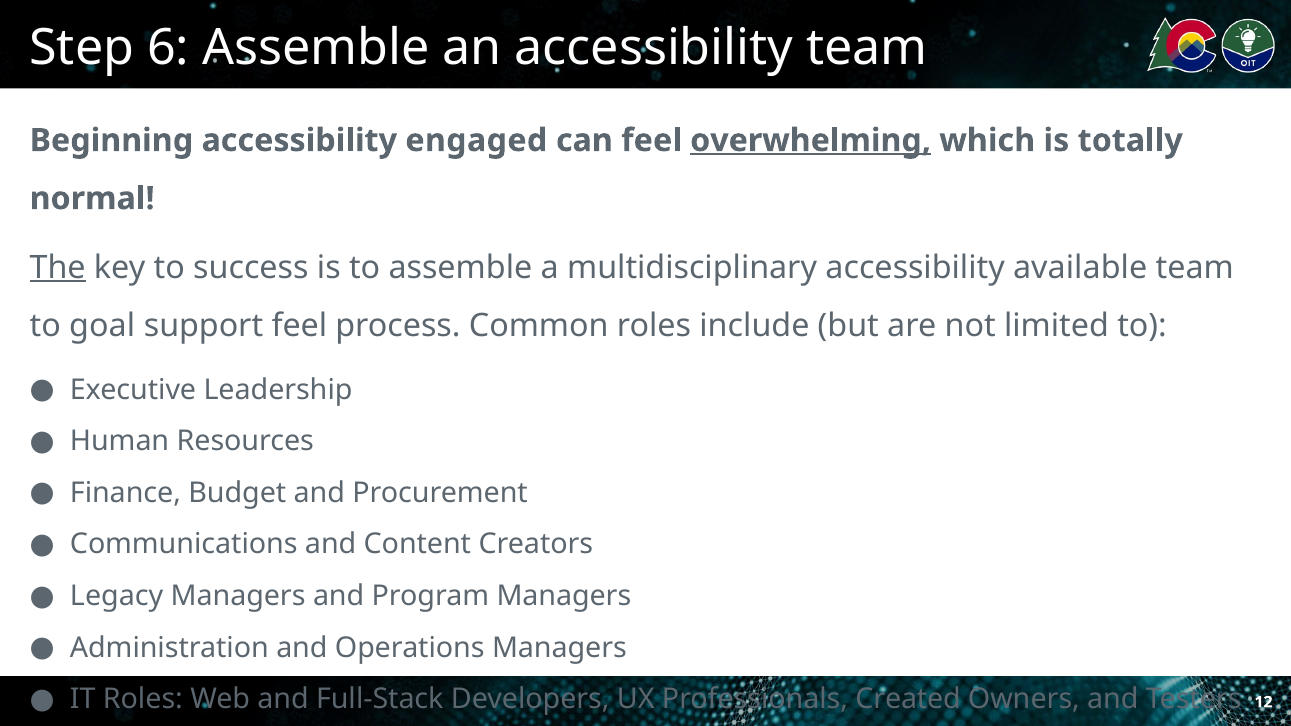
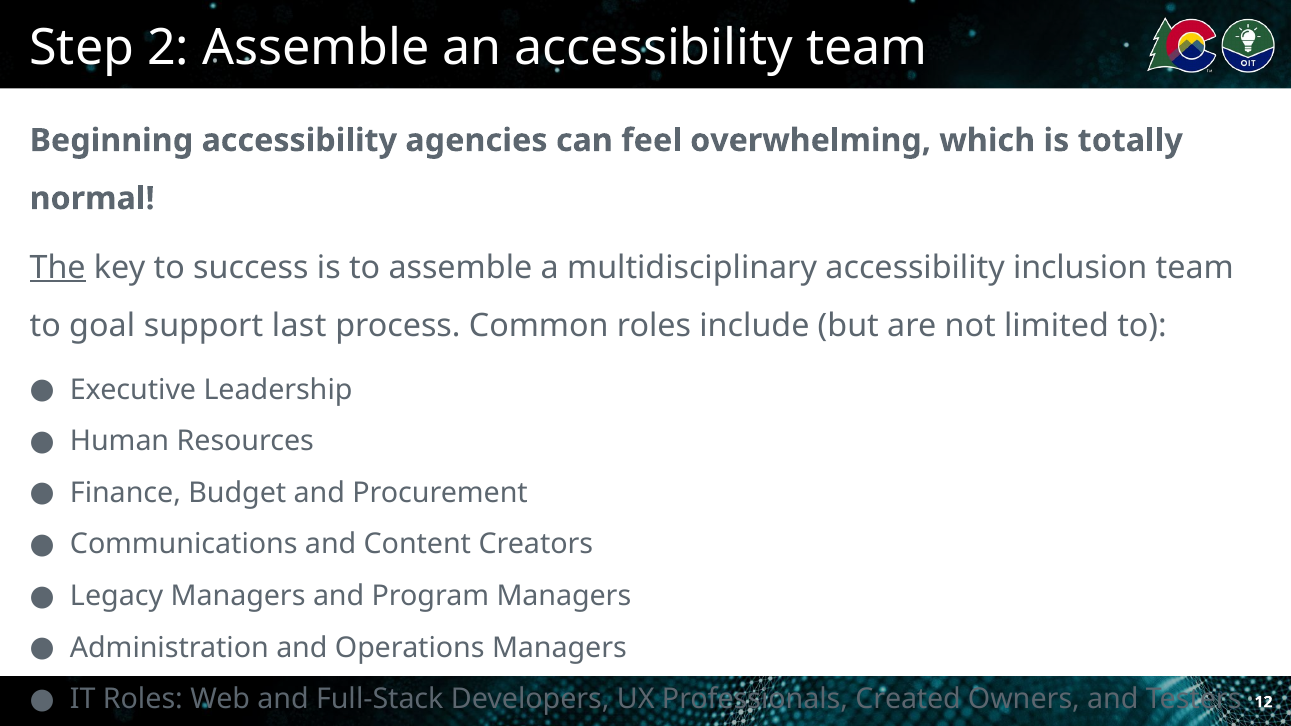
6: 6 -> 2 (168, 48)
engaged: engaged -> agencies (476, 141)
overwhelming underline: present -> none (811, 141)
available: available -> inclusion (1080, 267)
support feel: feel -> last (299, 326)
